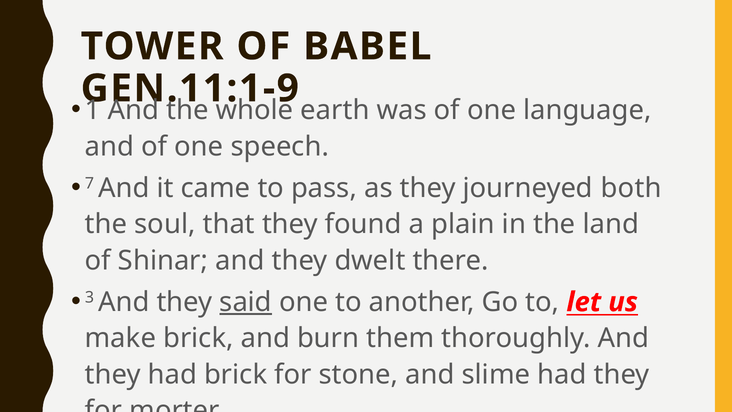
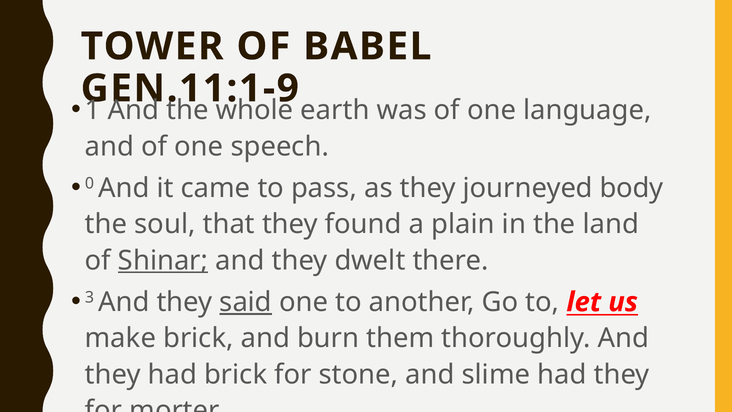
7: 7 -> 0 (89, 184)
both: both -> body (631, 188)
Shinar underline: none -> present (163, 260)
